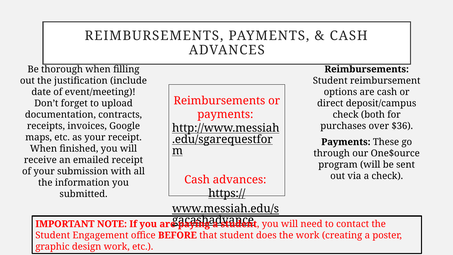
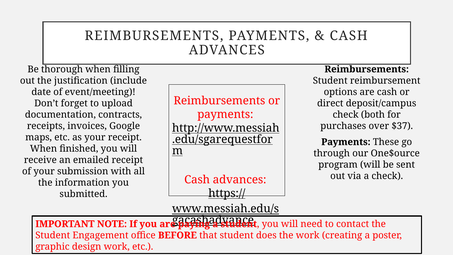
$36: $36 -> $37 (402, 126)
